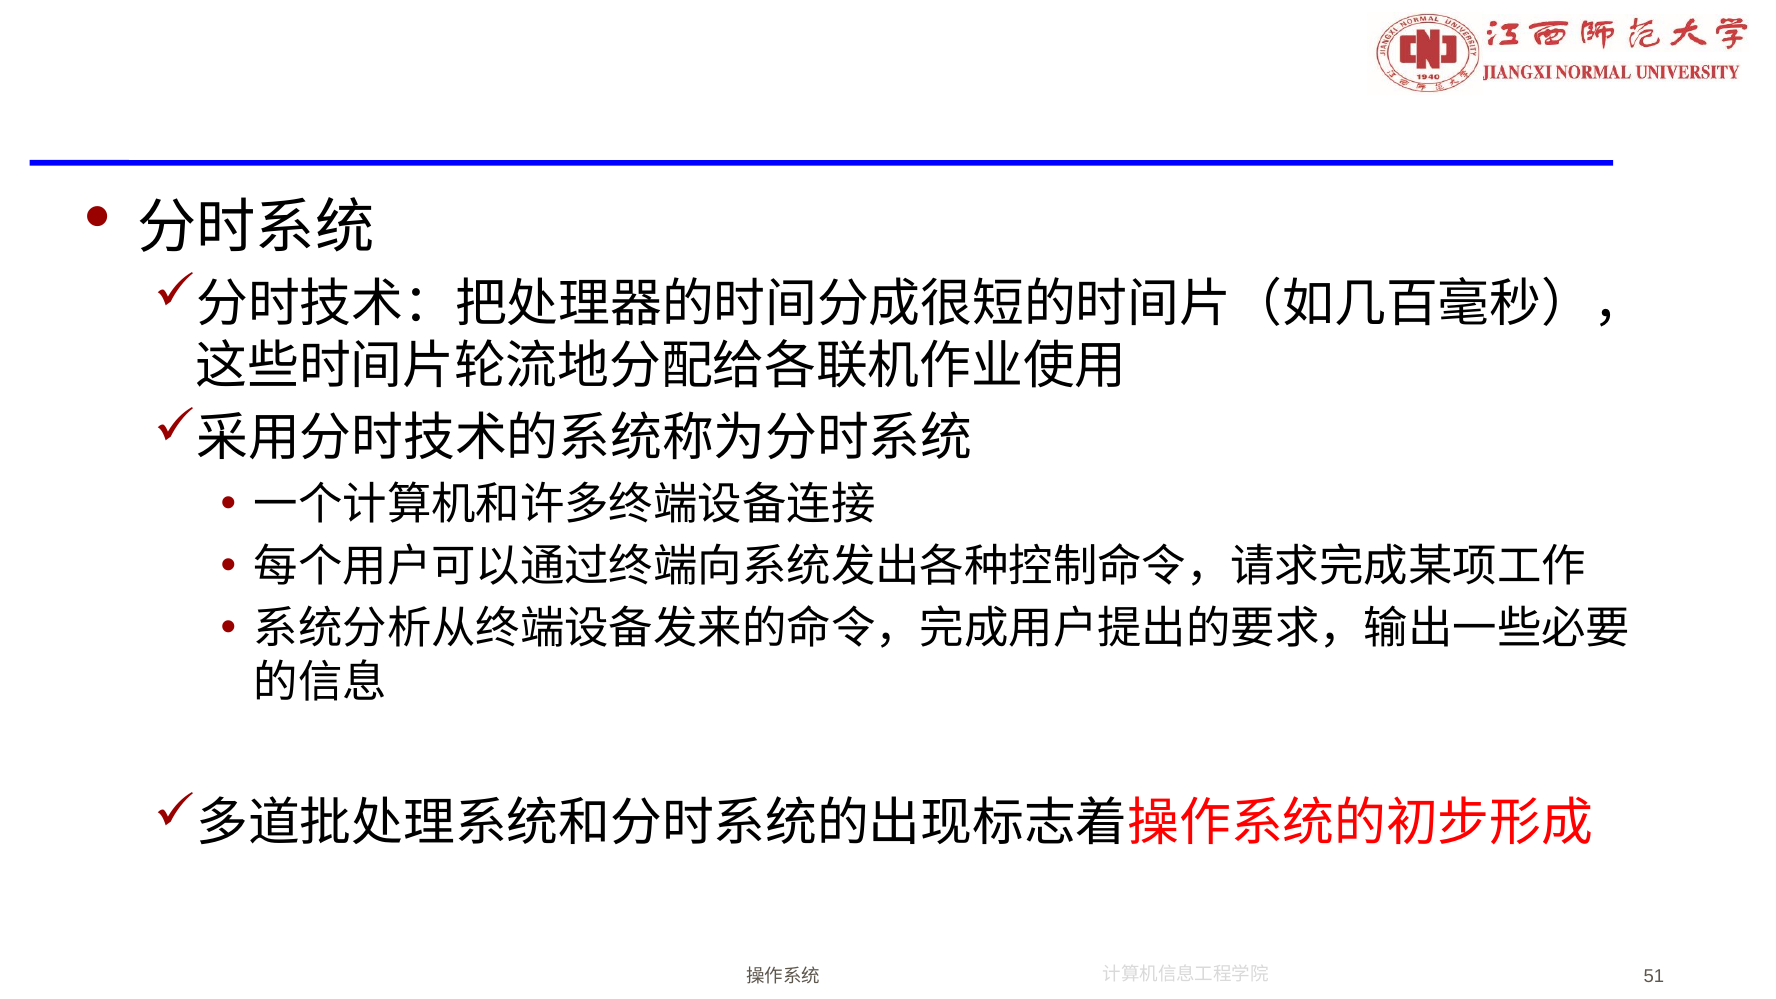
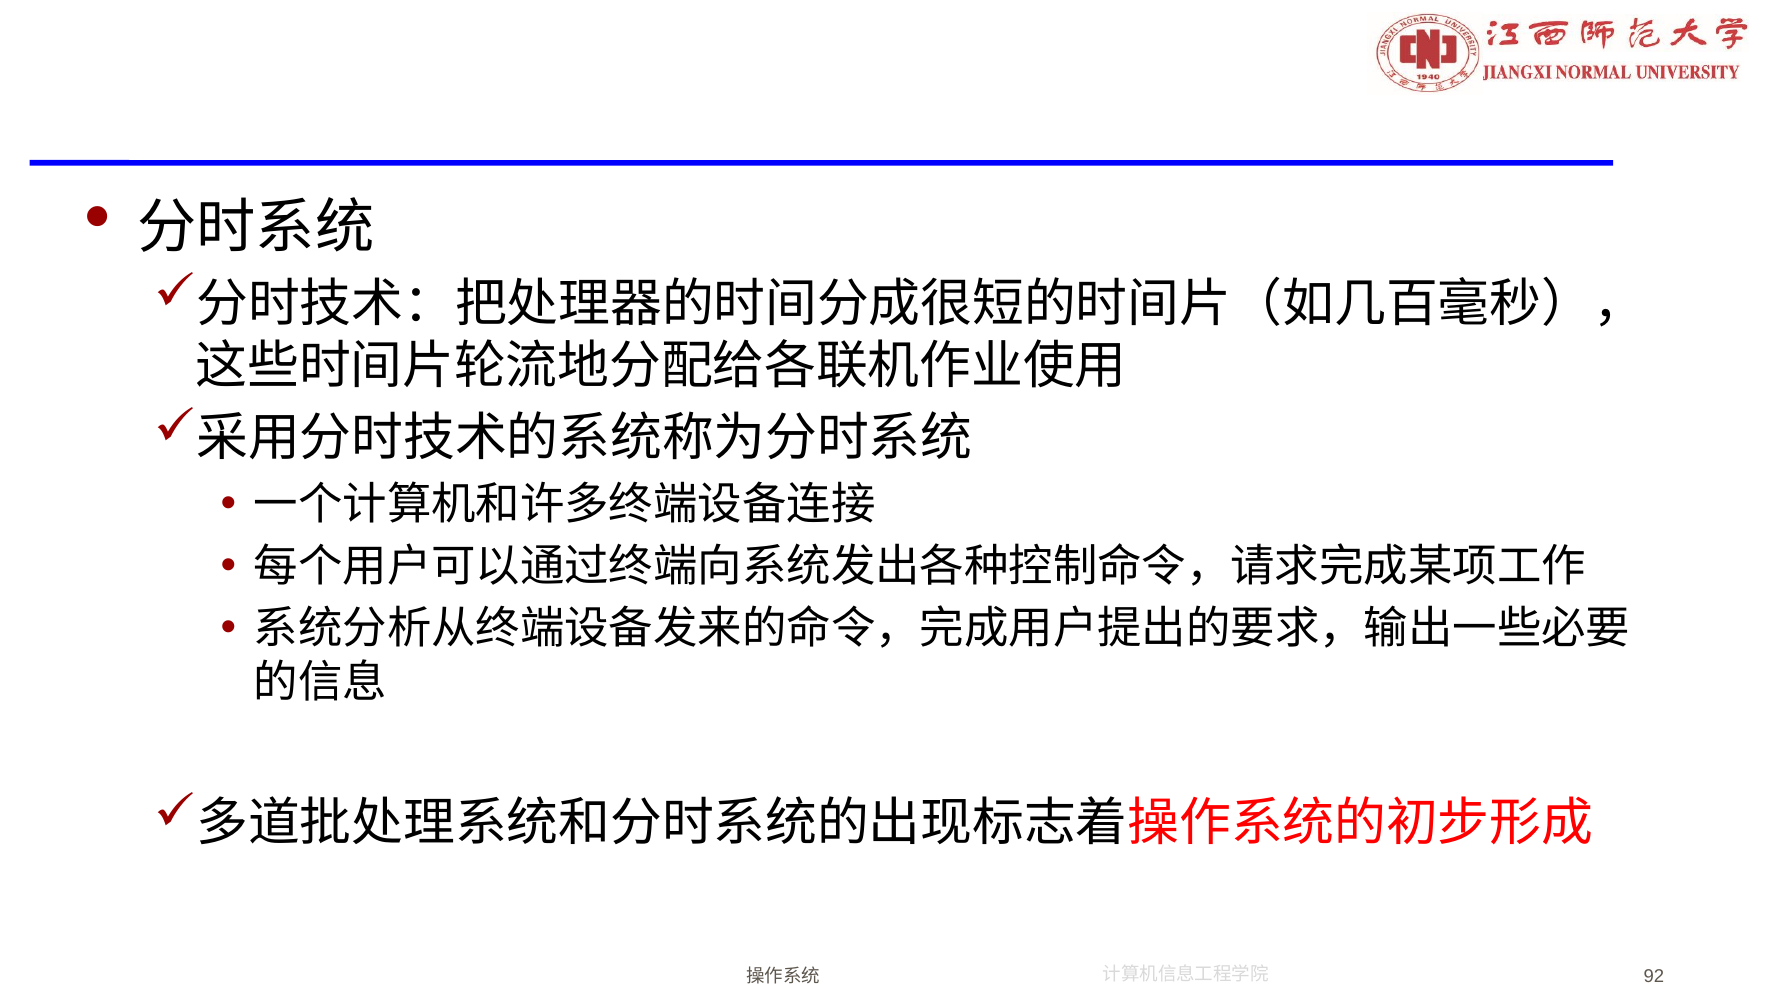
51: 51 -> 92 (1654, 976)
